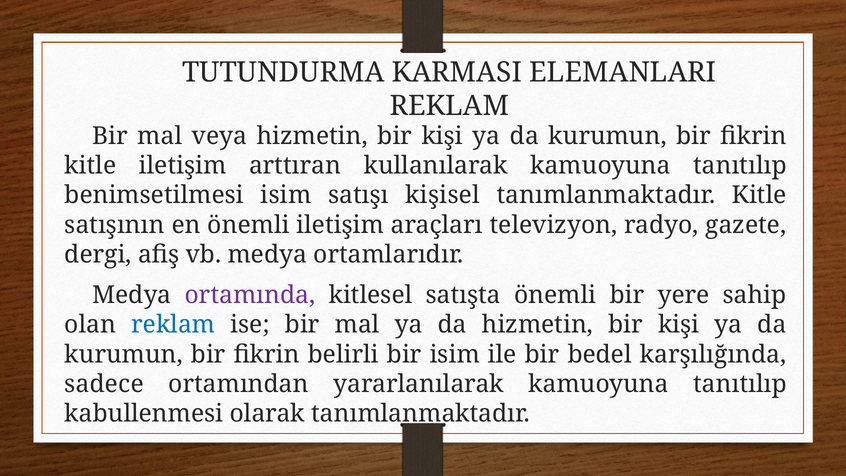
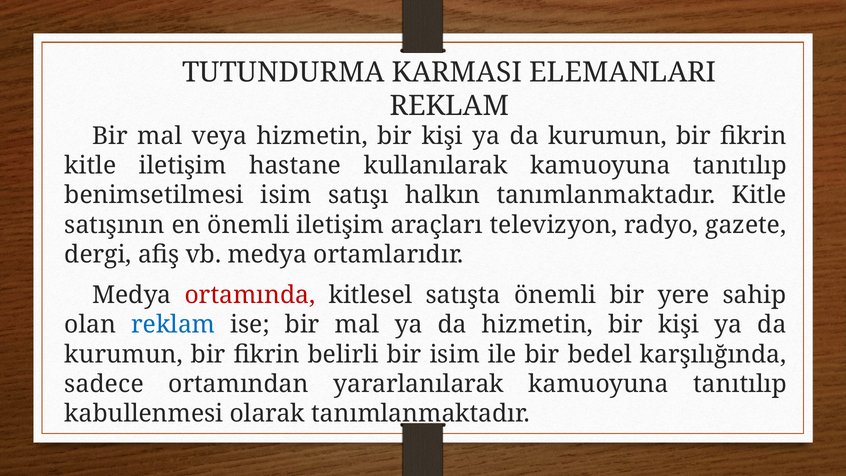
arttıran: arttıran -> hastane (295, 166)
kişisel: kişisel -> halkın (443, 195)
ortamında colour: purple -> red (250, 295)
